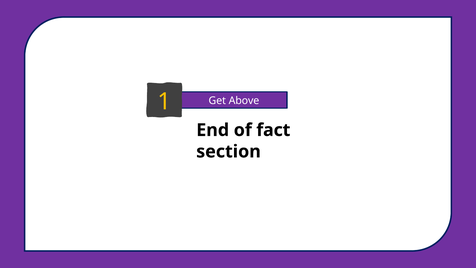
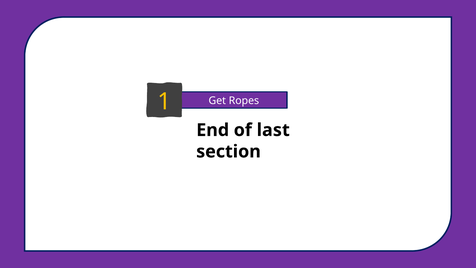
Above: Above -> Ropes (244, 101)
fact: fact -> last (273, 130)
